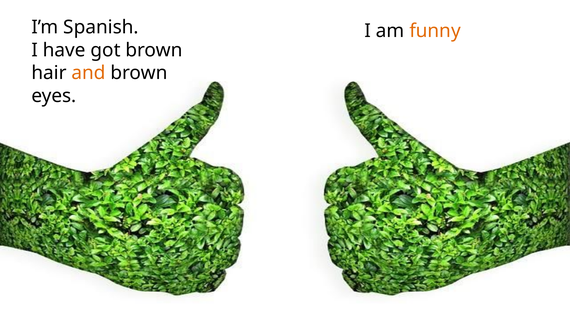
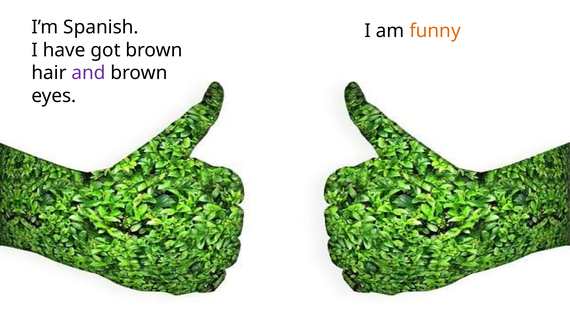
and colour: orange -> purple (89, 73)
